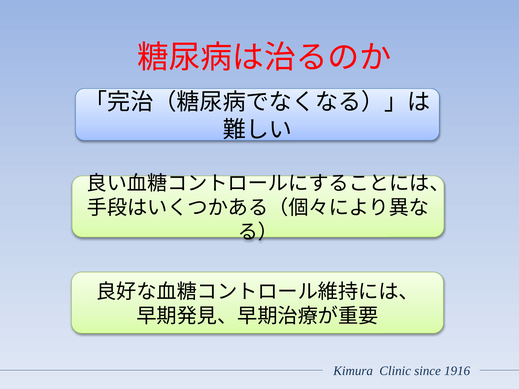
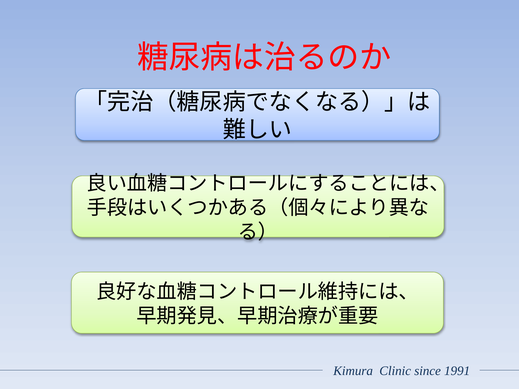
1916: 1916 -> 1991 (457, 371)
